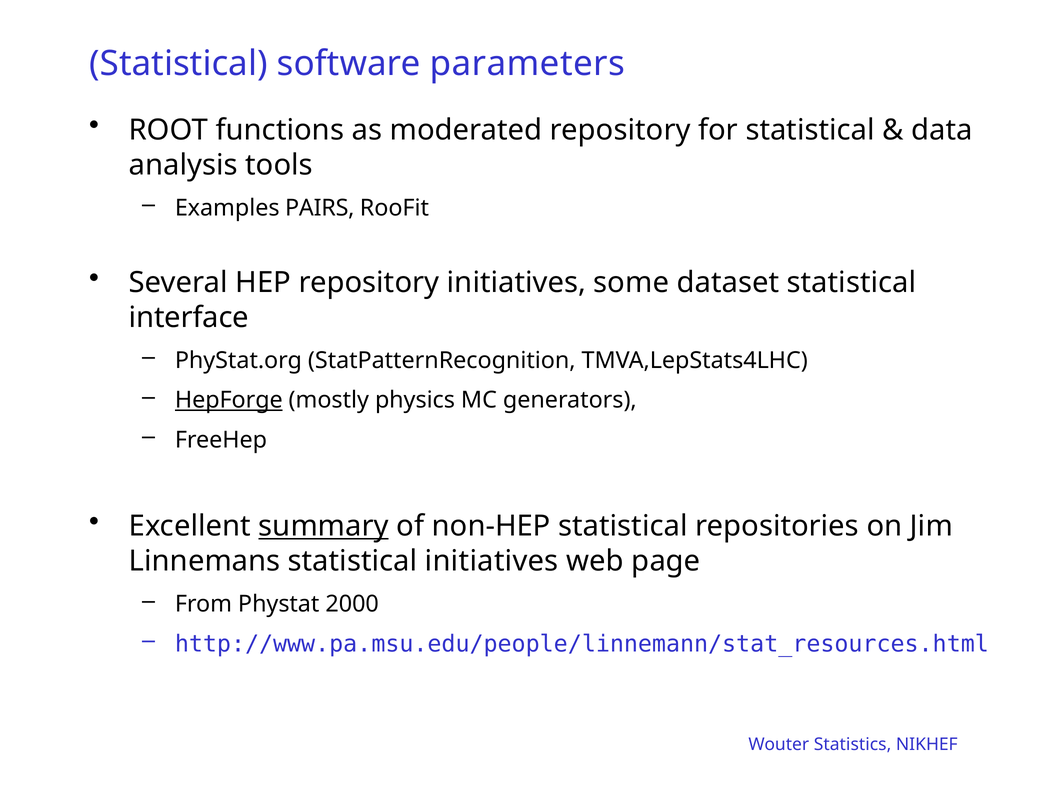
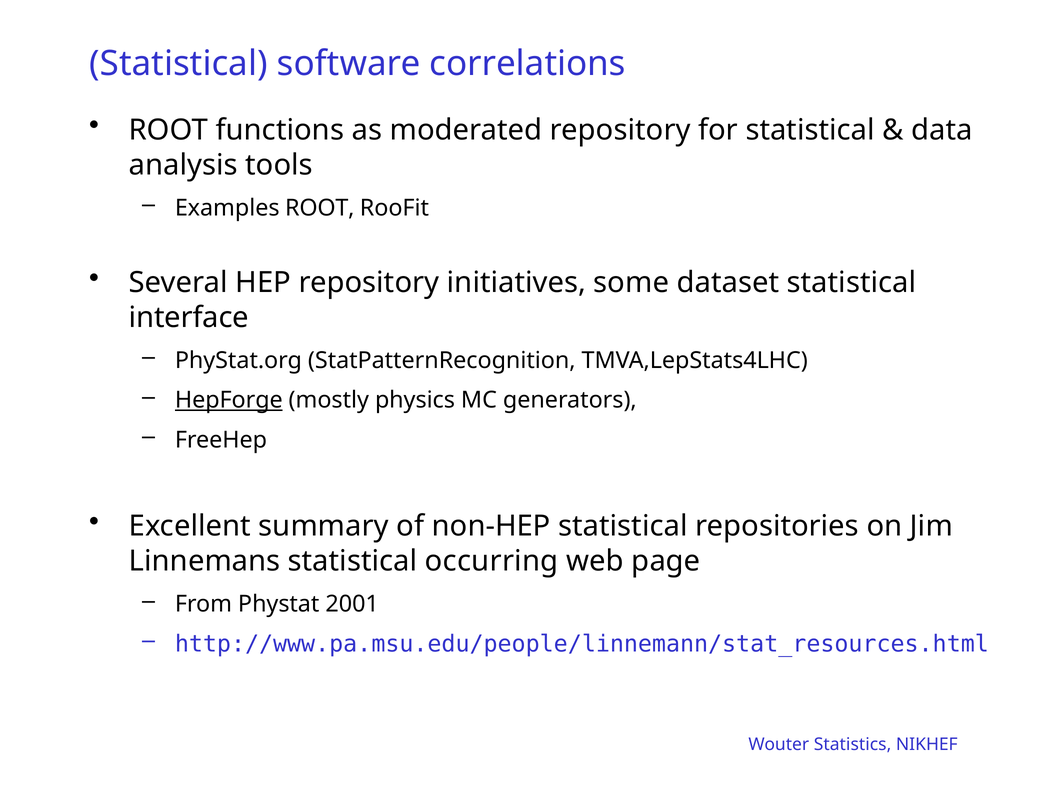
parameters: parameters -> correlations (528, 64)
Examples PAIRS: PAIRS -> ROOT (320, 208)
summary underline: present -> none (324, 526)
statistical initiatives: initiatives -> occurring (492, 561)
2000: 2000 -> 2001 (352, 604)
